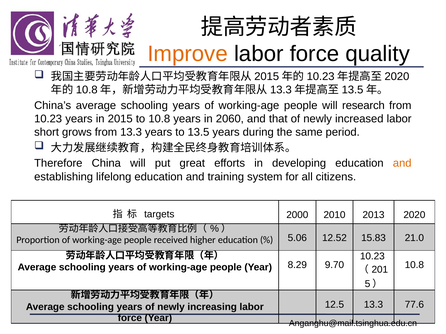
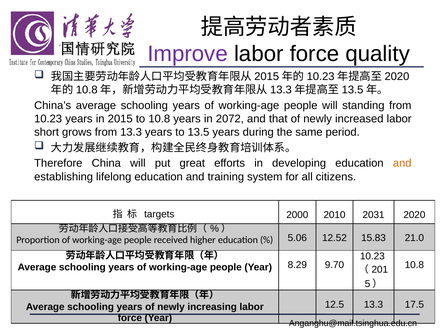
Improve colour: orange -> purple (188, 54)
research: research -> standing (363, 106)
2060: 2060 -> 2072 (230, 119)
2013: 2013 -> 2031 (374, 215)
77.6: 77.6 -> 17.5 (414, 305)
